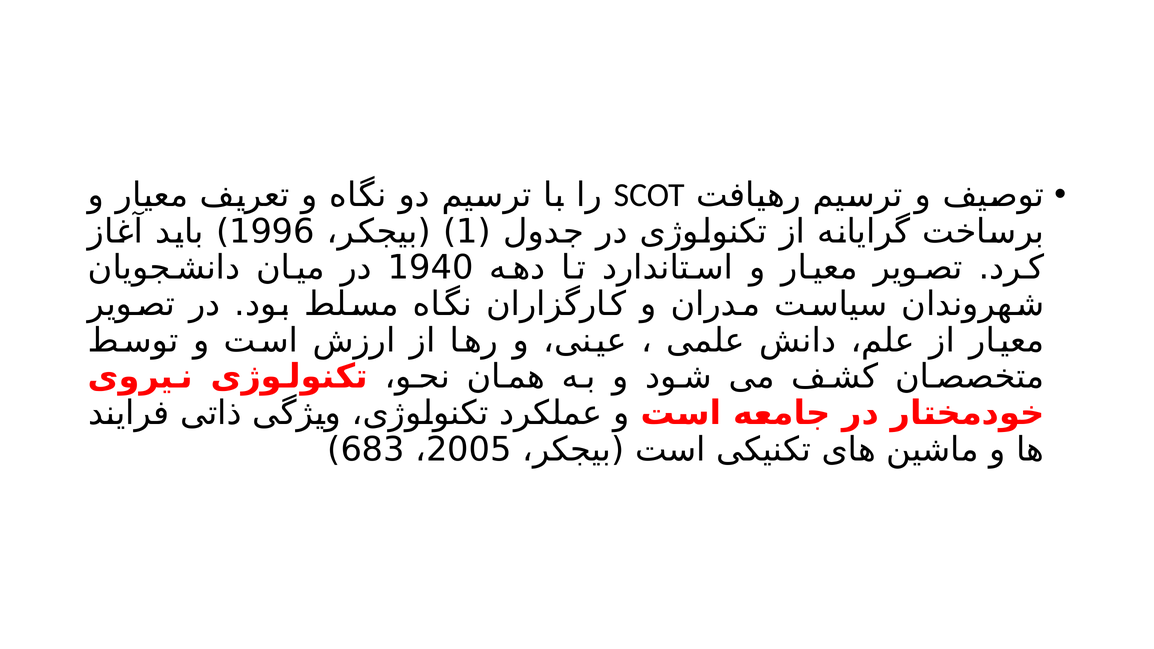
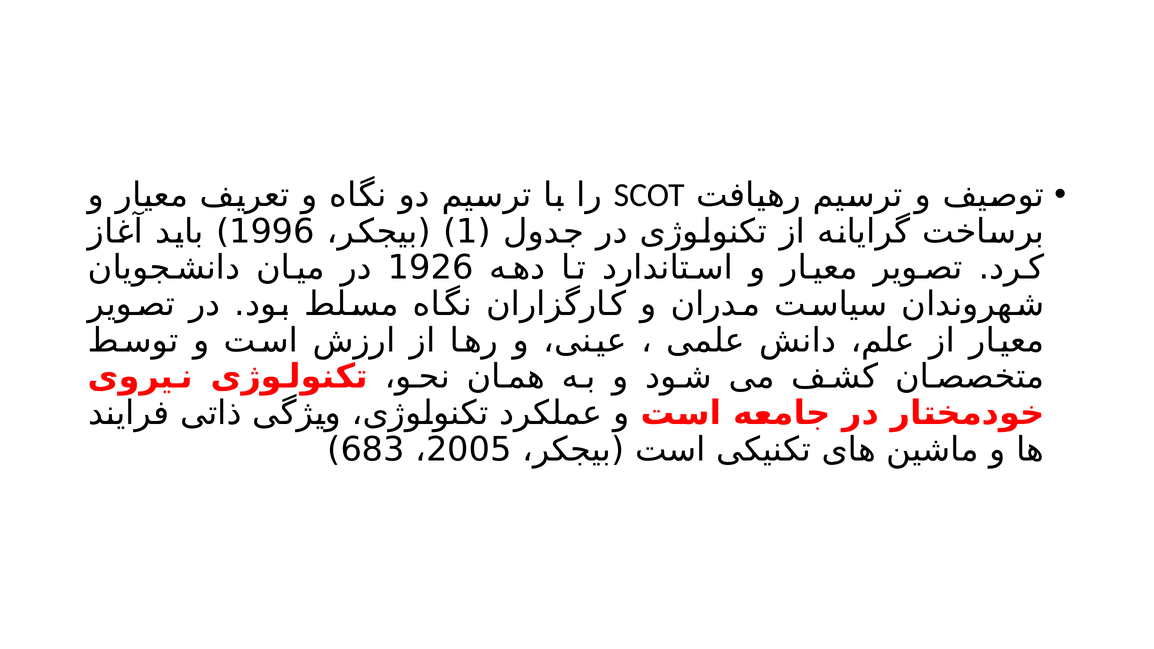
1940: 1940 -> 1926 (431, 268)
